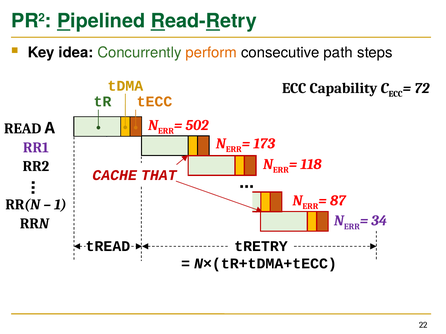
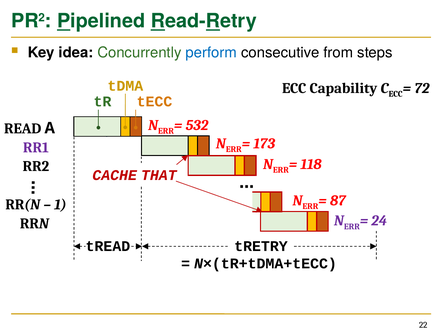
perform colour: orange -> blue (211, 53)
path: path -> from (338, 53)
502: 502 -> 532 (197, 125)
34: 34 -> 24 (379, 221)
